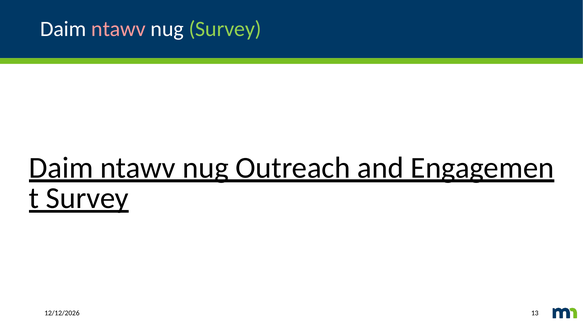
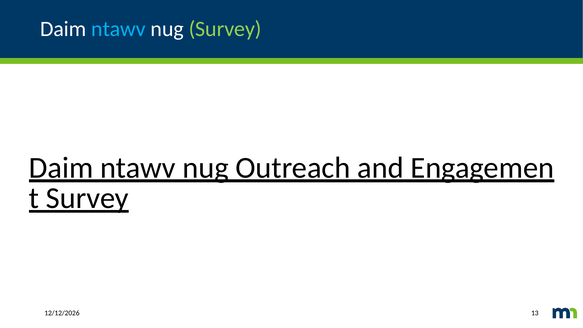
ntawv colour: pink -> light blue (119, 29)
